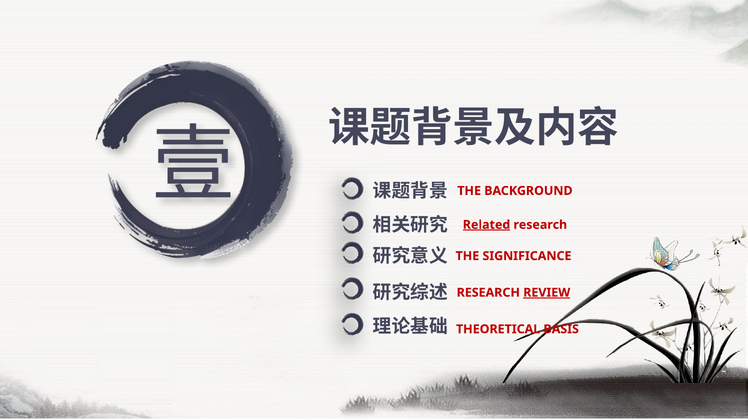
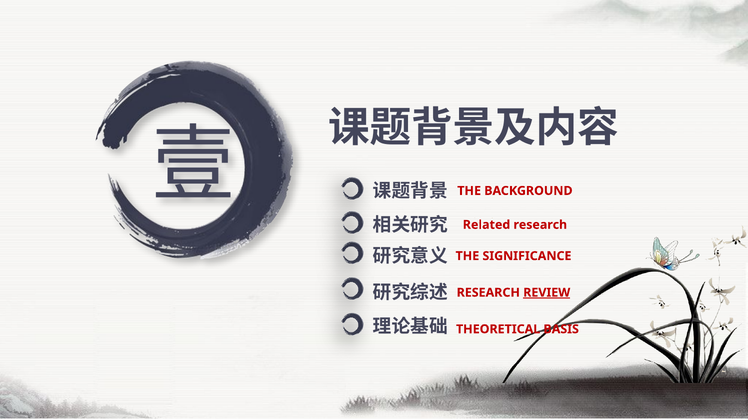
Related underline: present -> none (487, 225)
